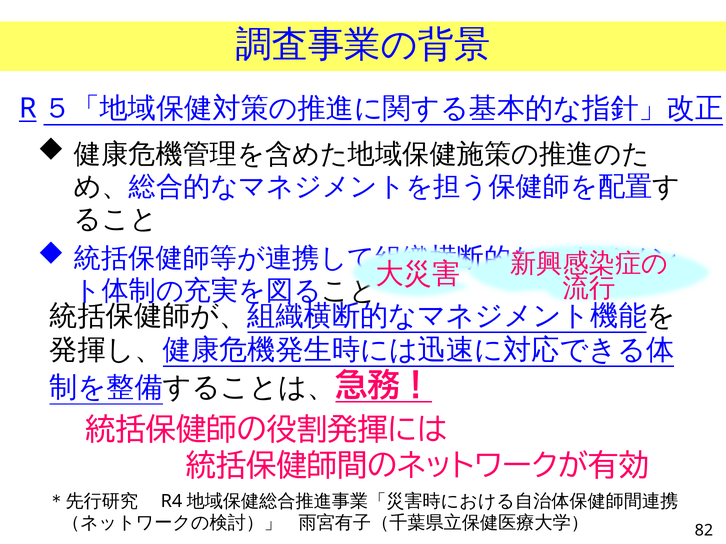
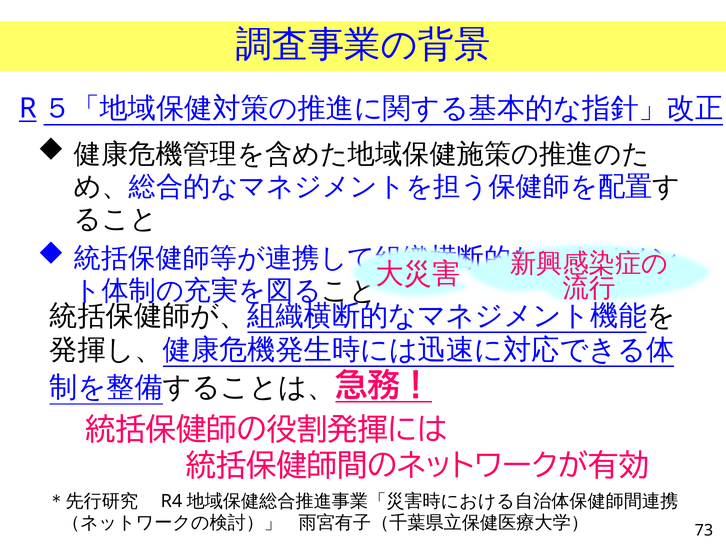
82: 82 -> 73 (704, 531)
